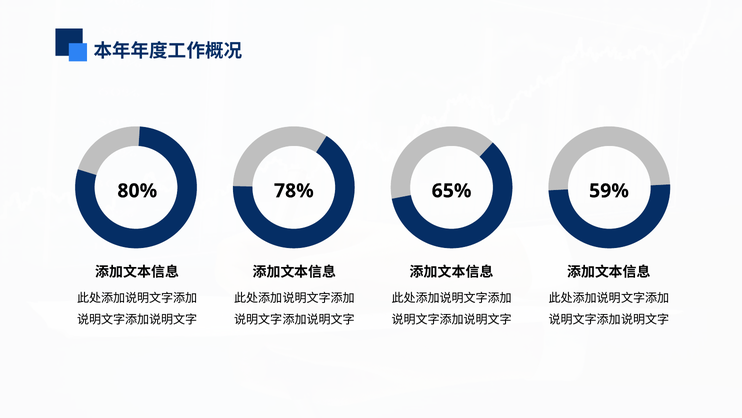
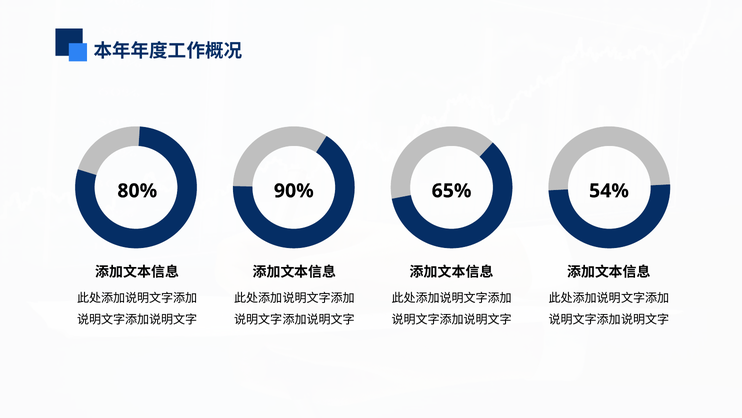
78%: 78% -> 90% (294, 191)
59%: 59% -> 54% (609, 191)
